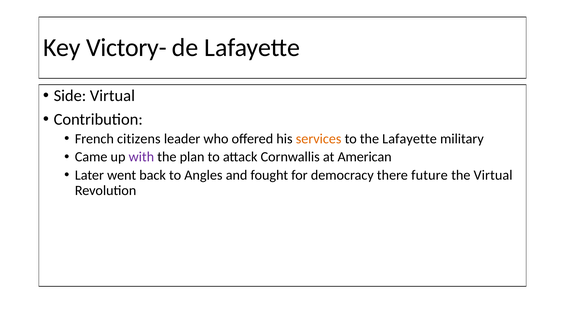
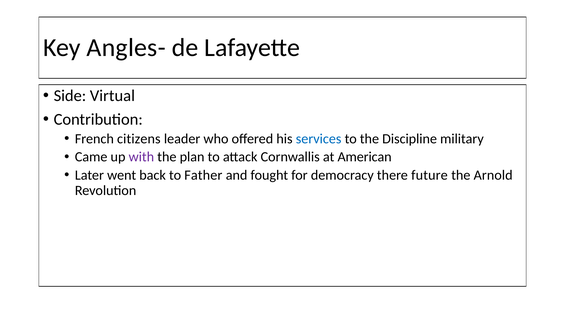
Victory-: Victory- -> Angles- (126, 47)
services colour: orange -> blue (319, 139)
the Lafayette: Lafayette -> Discipline (410, 139)
Angles: Angles -> Father (203, 175)
the Virtual: Virtual -> Arnold (493, 175)
